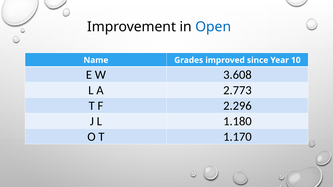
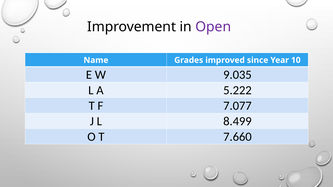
Open colour: blue -> purple (213, 27)
3.608: 3.608 -> 9.035 (237, 75)
2.773: 2.773 -> 5.222 (237, 90)
2.296: 2.296 -> 7.077 (237, 106)
1.180: 1.180 -> 8.499 (237, 121)
1.170: 1.170 -> 7.660 (237, 137)
